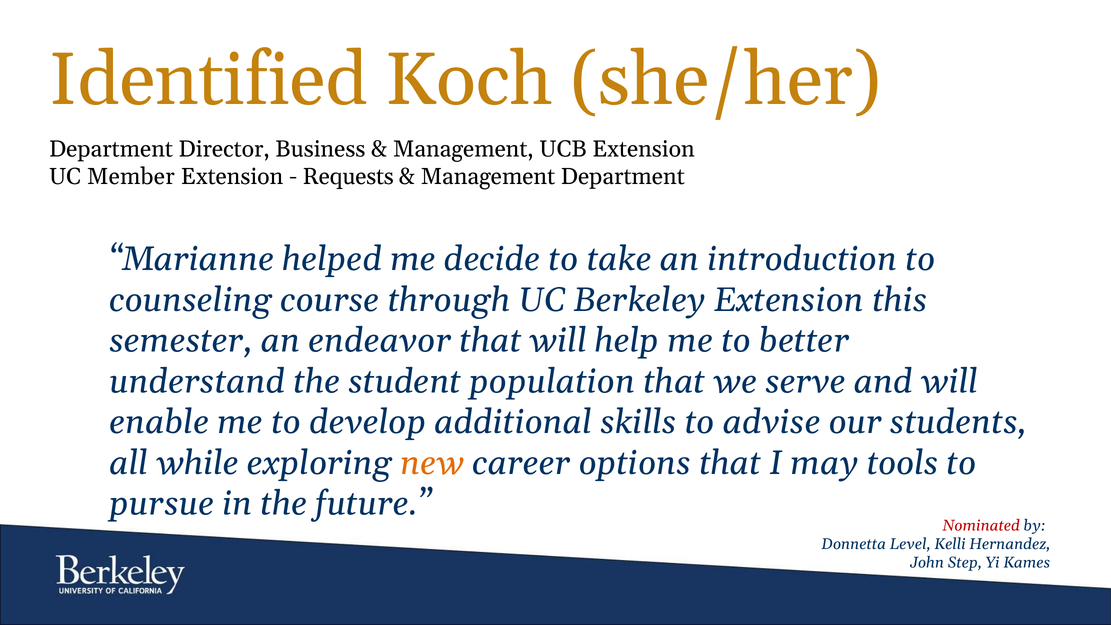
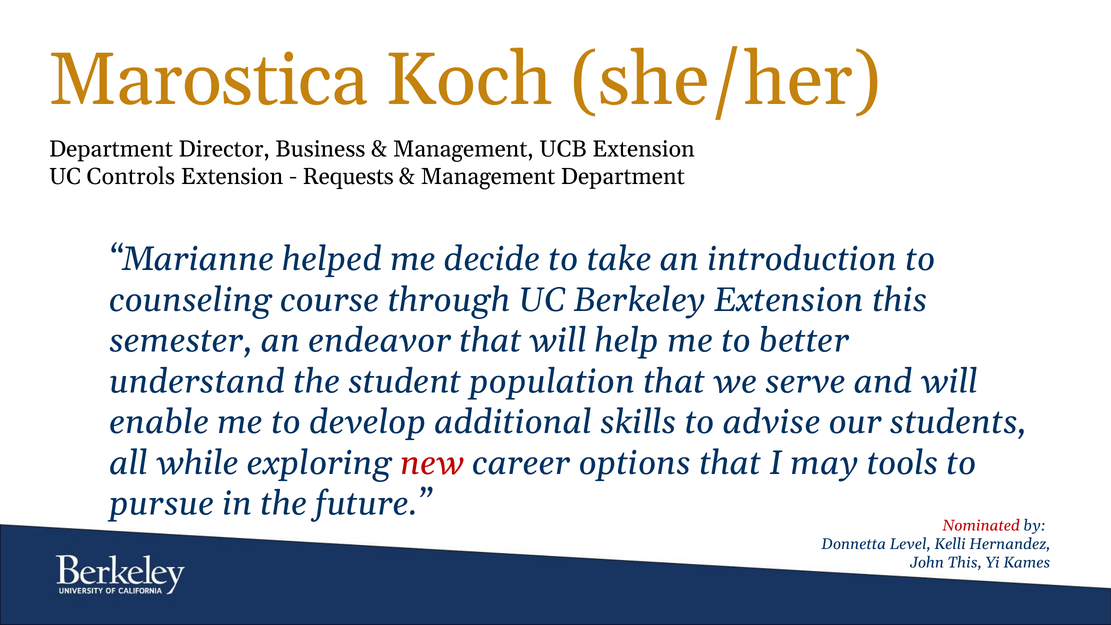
Identified: Identified -> Marostica (208, 80)
Member: Member -> Controls (131, 177)
new colour: orange -> red (432, 463)
John Step: Step -> This (965, 563)
